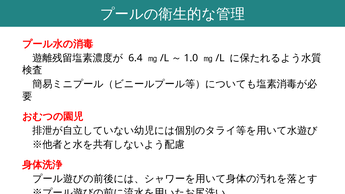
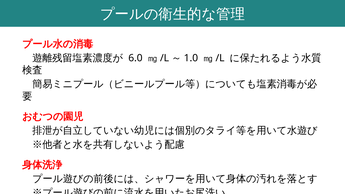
6.4: 6.4 -> 6.0 (135, 58)
